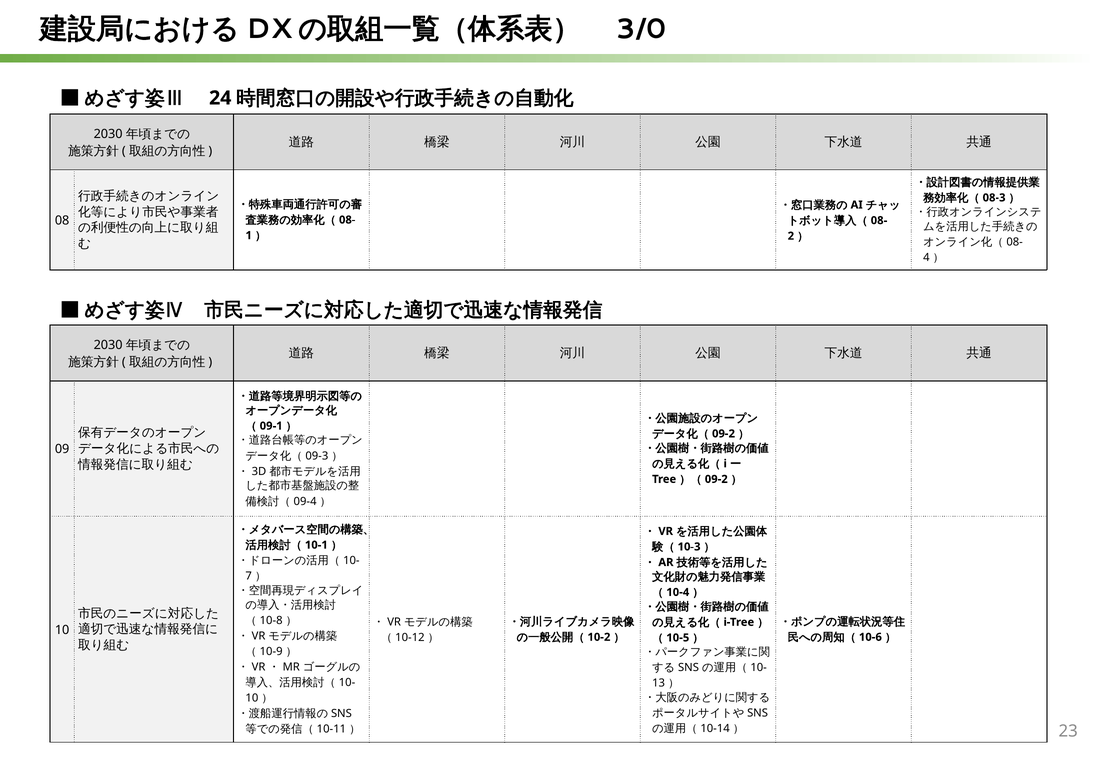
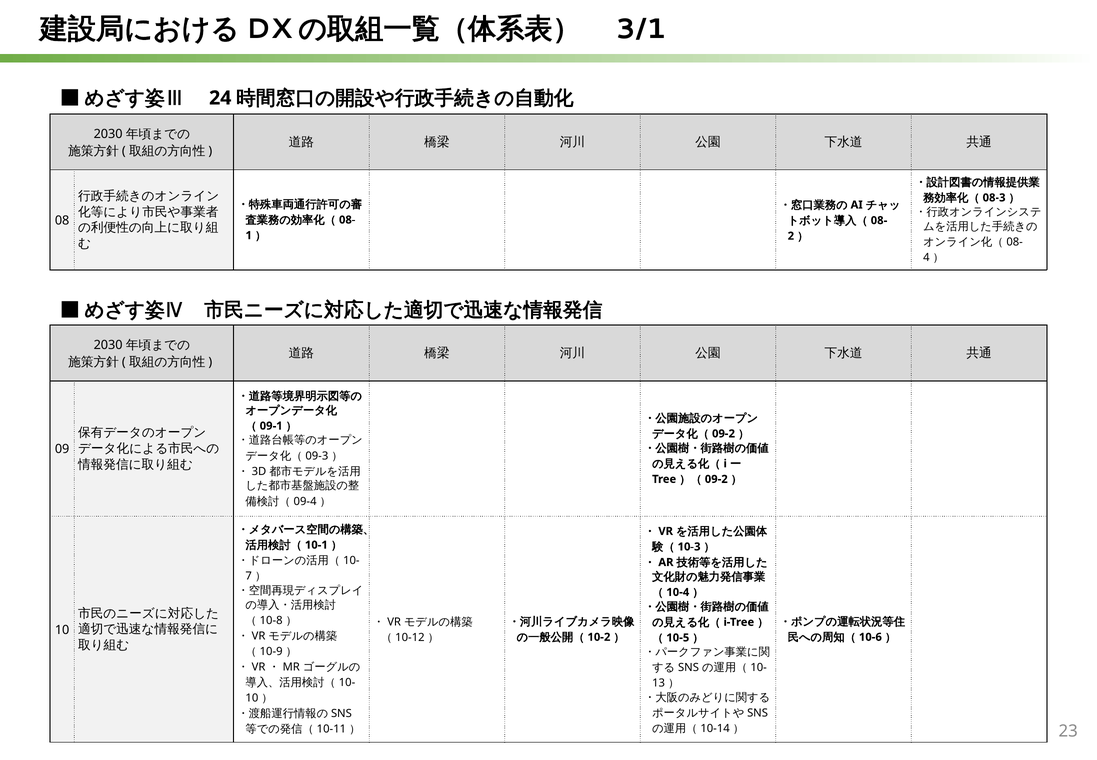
3/0: 3/0 -> 3/1 (641, 29)
